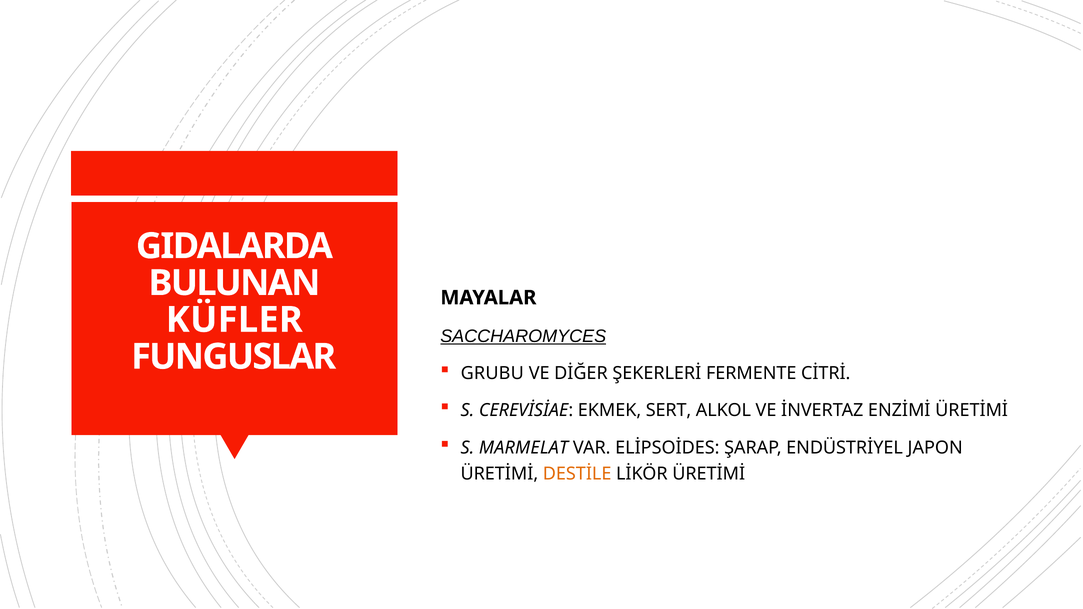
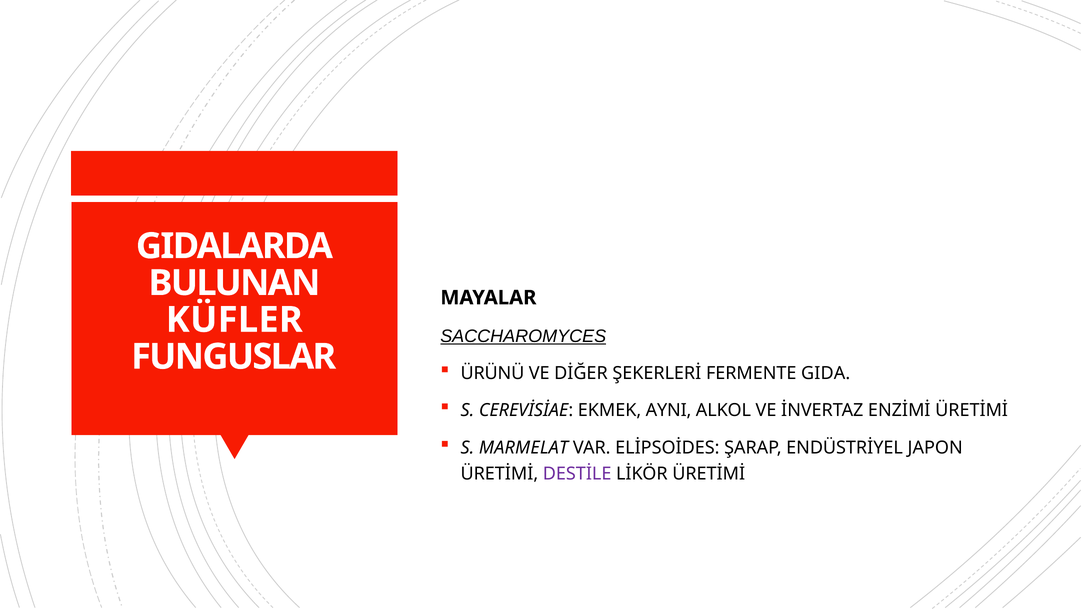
GRUBU: GRUBU -> ÜRÜNÜ (492, 373)
CİTRİ: CİTRİ -> GIDA (826, 373)
SERT: SERT -> AYNI (669, 411)
DESTİLE colour: orange -> purple (577, 474)
